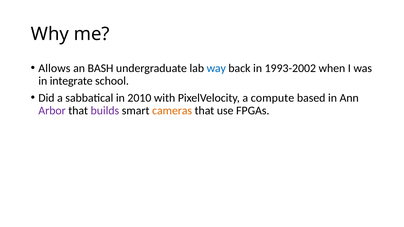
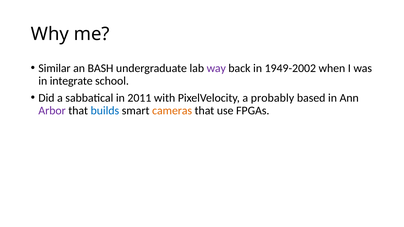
Allows: Allows -> Similar (54, 68)
way colour: blue -> purple (216, 68)
1993-2002: 1993-2002 -> 1949-2002 (290, 68)
2010: 2010 -> 2011 (139, 98)
compute: compute -> probably (272, 98)
builds colour: purple -> blue (105, 111)
